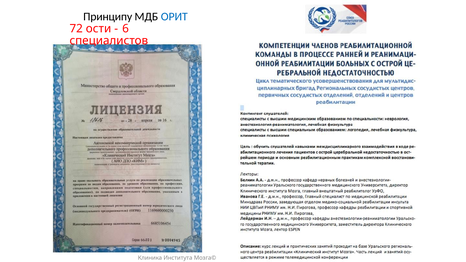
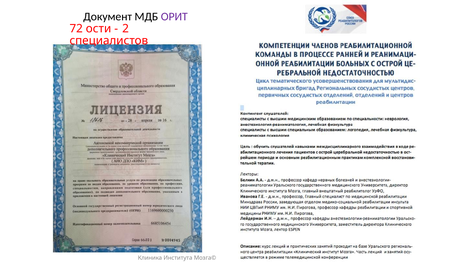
Принципу: Принципу -> Документ (108, 17)
ОРИТ colour: blue -> purple (174, 17)
6: 6 -> 2 (126, 29)
